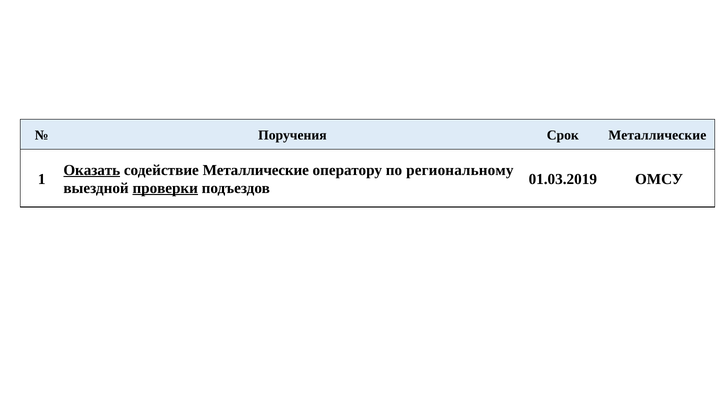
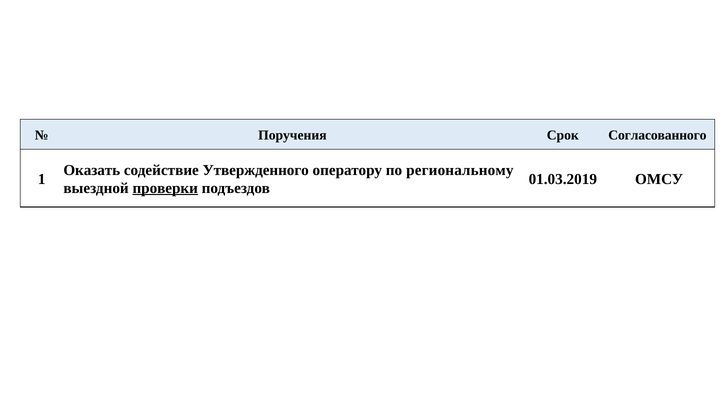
Срок Металлические: Металлические -> Согласованного (657, 135)
Оказать underline: present -> none (92, 170)
содействие Металлические: Металлические -> Утвержденного (256, 170)
